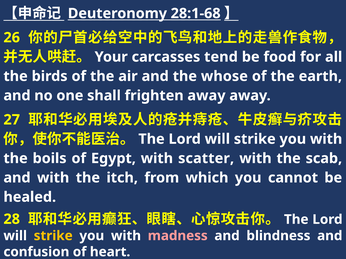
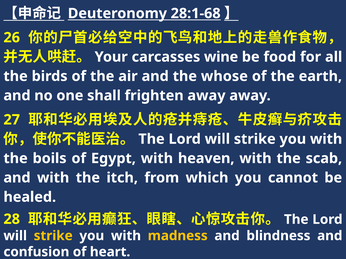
tend: tend -> wine (221, 57)
scatter: scatter -> heaven (206, 159)
madness colour: pink -> yellow (178, 236)
